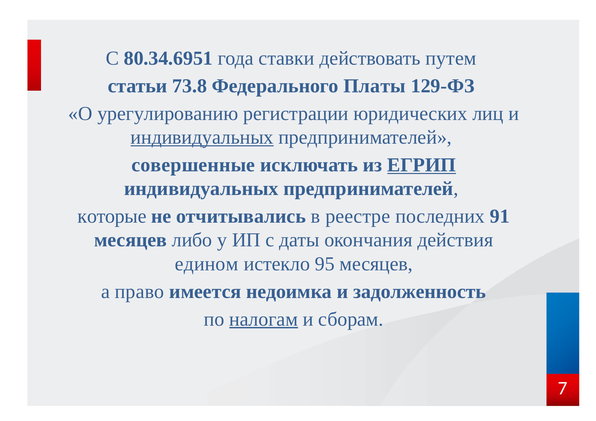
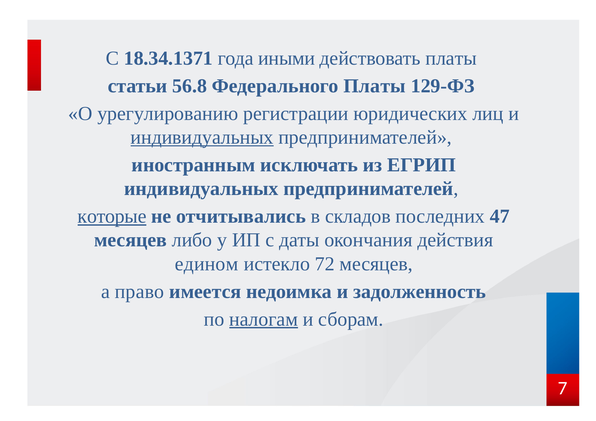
80.34.6951: 80.34.6951 -> 18.34.1371 (168, 58)
ставки: ставки -> иными (287, 58)
действовать путем: путем -> платы (451, 58)
73.8: 73.8 -> 56.8 (190, 86)
совершенные: совершенные -> иностранным (193, 165)
ЕГРИП underline: present -> none (422, 165)
которые underline: none -> present (112, 217)
реестре: реестре -> складов (358, 217)
91: 91 -> 47 (500, 217)
95: 95 -> 72 (325, 264)
